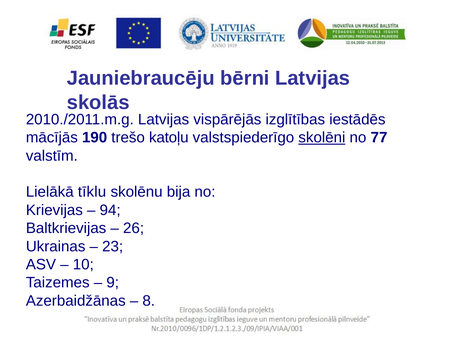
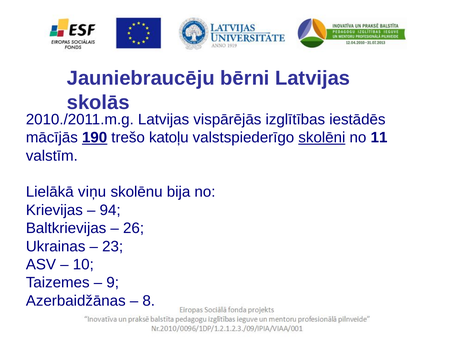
190 underline: none -> present (95, 137)
77: 77 -> 11 (379, 137)
tīklu: tīklu -> viņu (92, 192)
